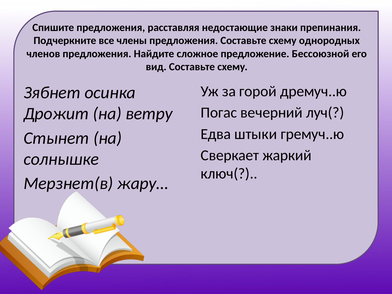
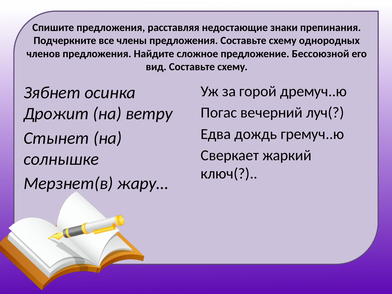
штыки: штыки -> дождь (256, 134)
